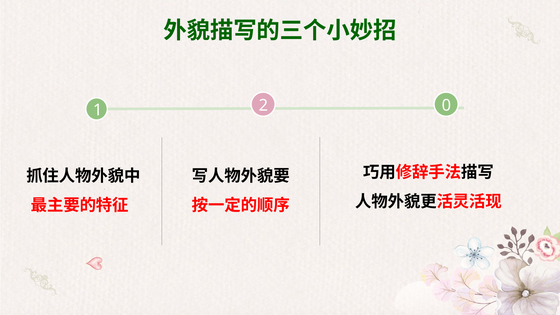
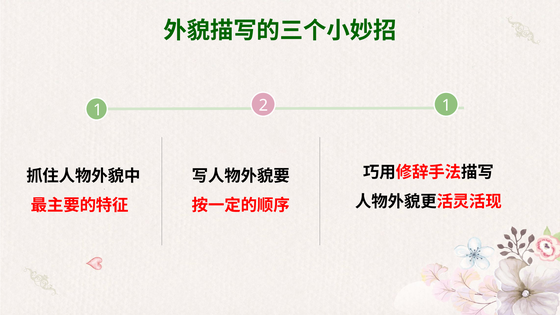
2 0: 0 -> 1 (446, 105)
